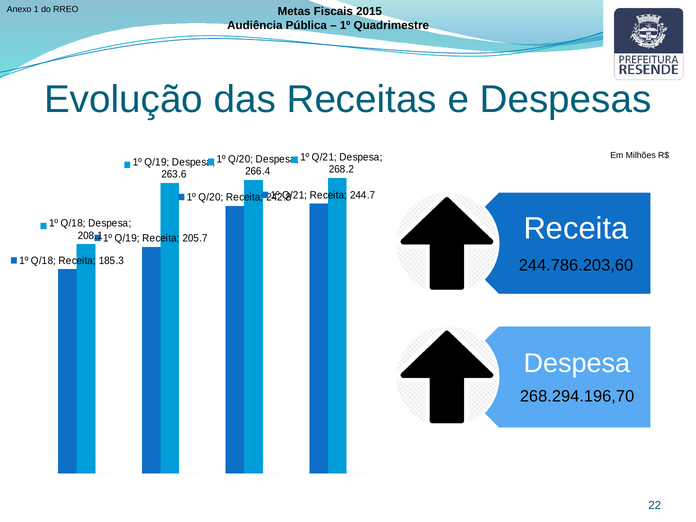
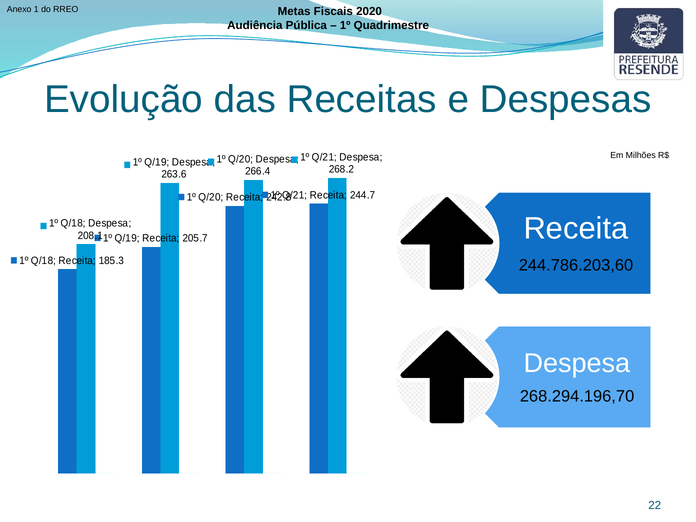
2015: 2015 -> 2020 (369, 11)
